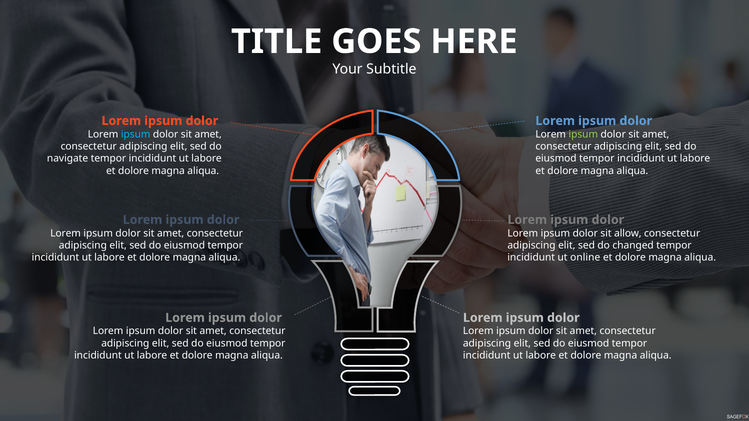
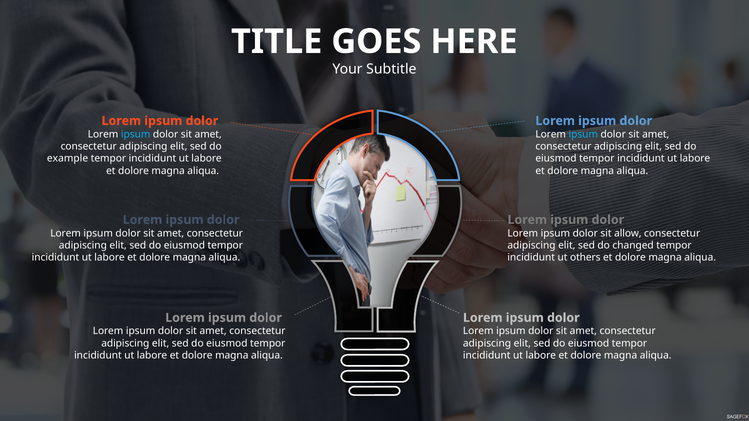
ipsum colour: light green -> light blue (583, 134)
navigate: navigate -> example (68, 159)
online: online -> others (585, 258)
